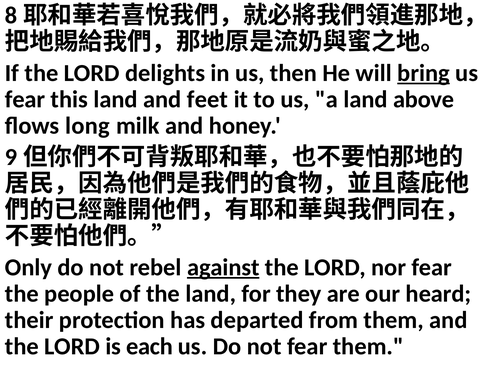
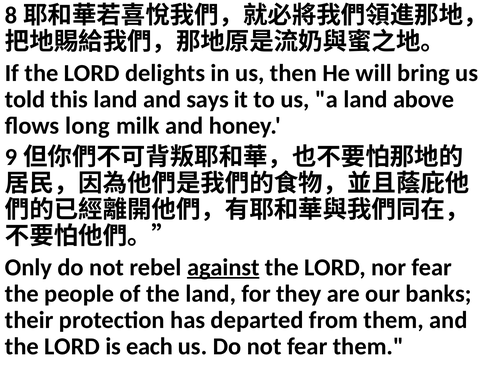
bring underline: present -> none (424, 73)
fear: fear -> told (25, 100)
feet: feet -> says (208, 100)
heard: heard -> banks (439, 294)
